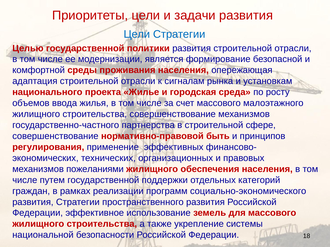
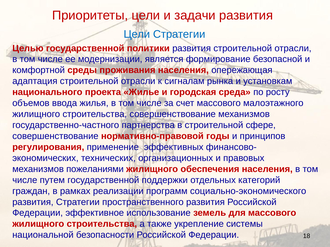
быть: быть -> годы (218, 136)
